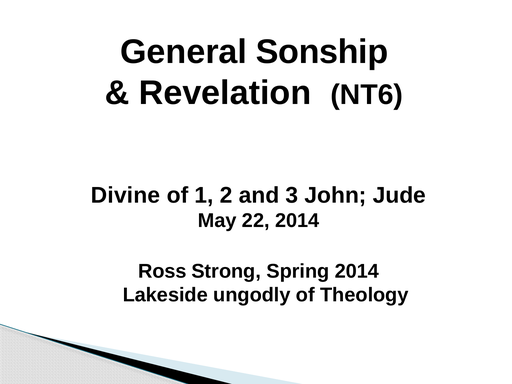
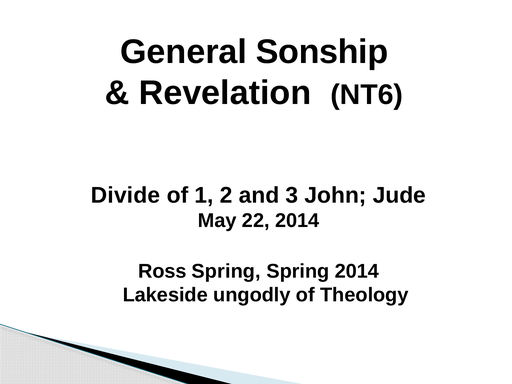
Divine: Divine -> Divide (126, 195)
Ross Strong: Strong -> Spring (226, 271)
